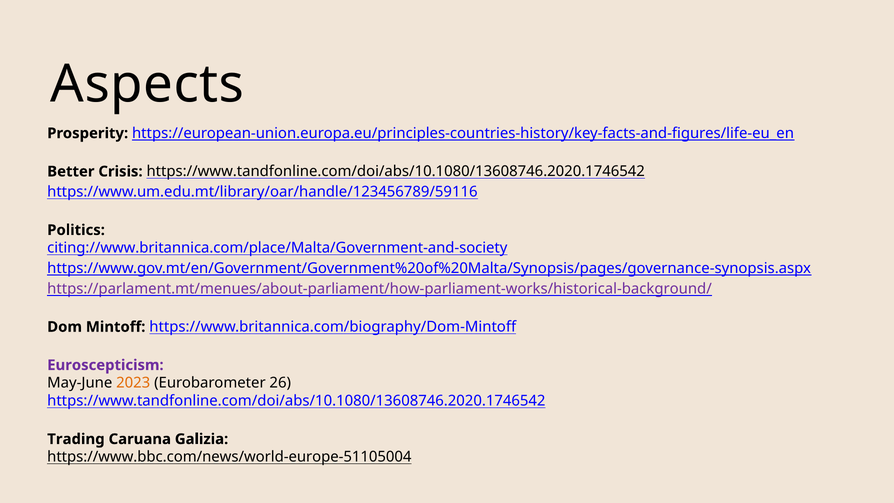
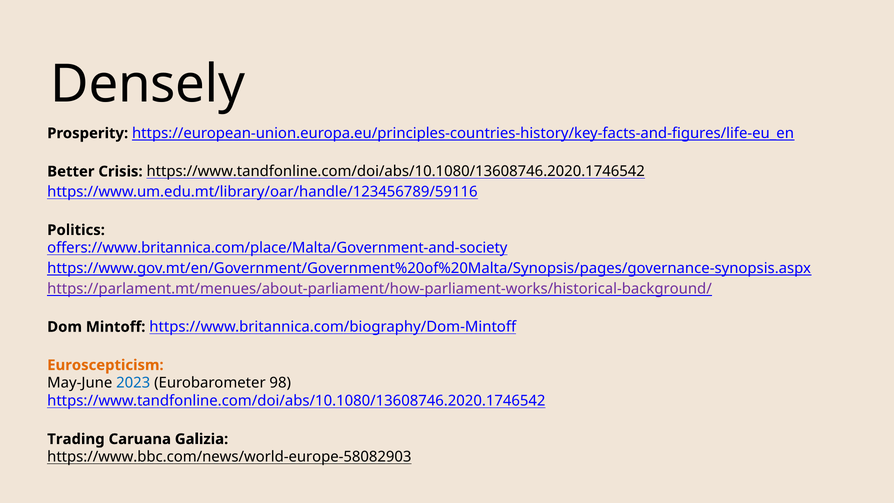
Aspects: Aspects -> Densely (148, 84)
citing://www.britannica.com/place/Malta/Government-and-society: citing://www.britannica.com/place/Malta/Government-and-society -> offers://www.britannica.com/place/Malta/Government-and-society (277, 248)
Euroscepticism colour: purple -> orange (105, 365)
2023 colour: orange -> blue (133, 383)
26: 26 -> 98 (280, 383)
https://www.bbc.com/news/world-europe-51105004: https://www.bbc.com/news/world-europe-51105004 -> https://www.bbc.com/news/world-europe-58082903 (229, 457)
